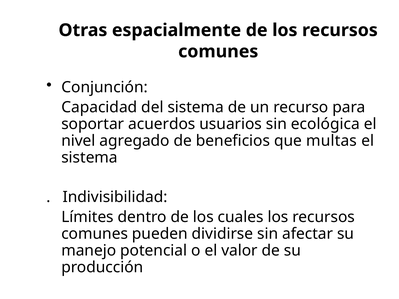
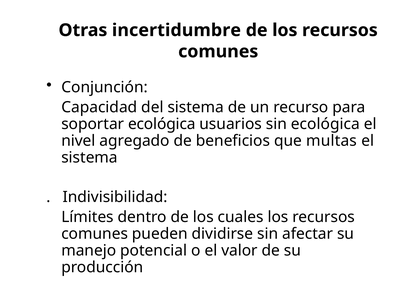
espacialmente: espacialmente -> incertidumbre (176, 30)
soportar acuerdos: acuerdos -> ecológica (162, 124)
